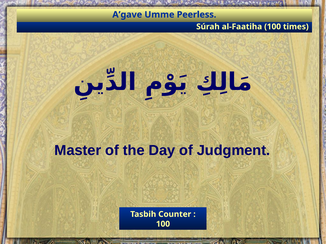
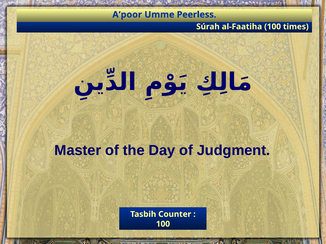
A’gave: A’gave -> A’poor (127, 15)
